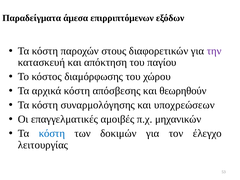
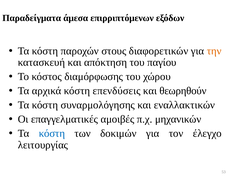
την colour: purple -> orange (214, 51)
απόσβεσης: απόσβεσης -> επενδύσεις (117, 91)
υποχρεώσεων: υποχρεώσεων -> εναλλακτικών (184, 105)
